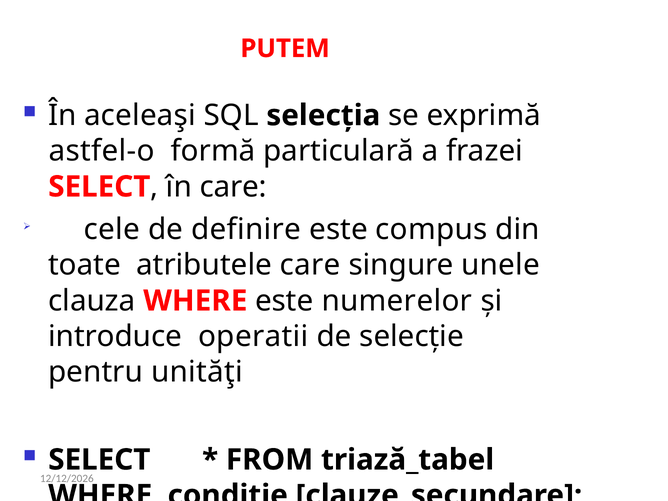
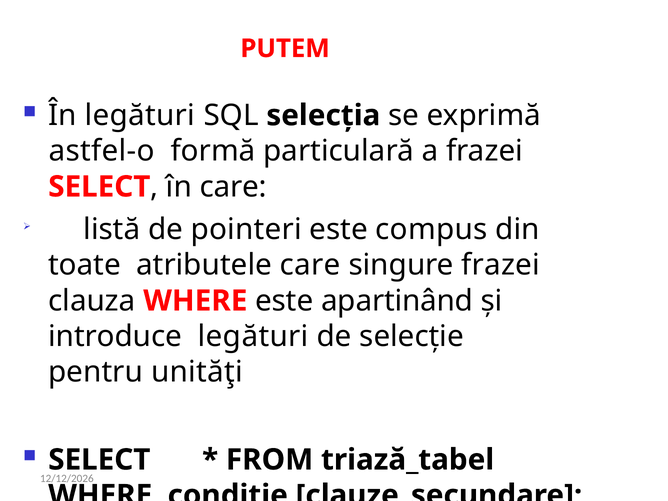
În aceleaşi: aceleaşi -> legături (140, 115)
cele: cele -> listă (112, 230)
definire: definire -> pointeri (246, 230)
singure unele: unele -> frazei (501, 265)
numerelor: numerelor -> apartinând (397, 301)
introduce operatii: operatii -> legături (253, 336)
